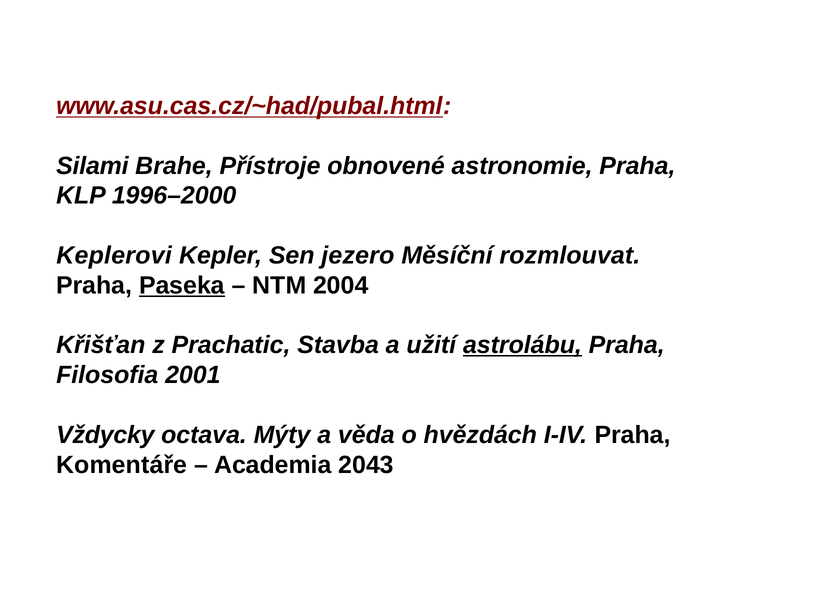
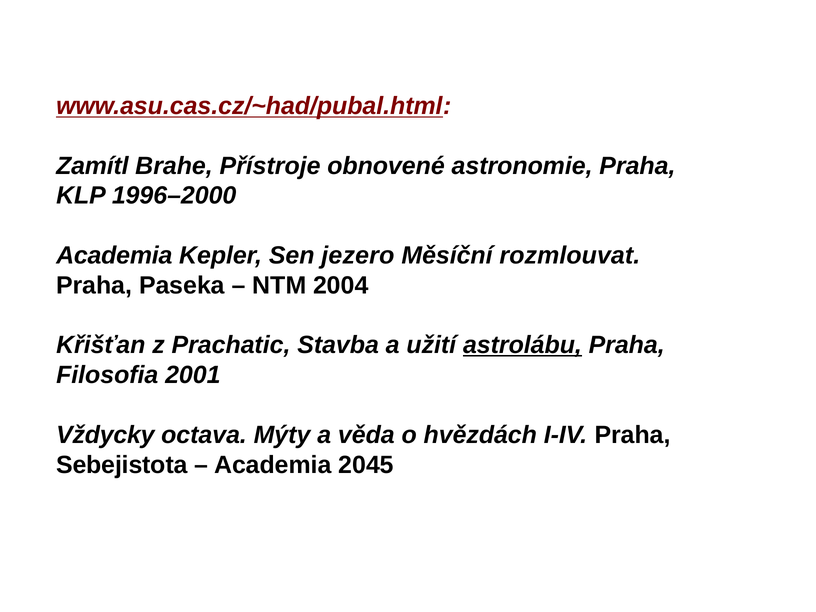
Silami: Silami -> Zamítl (92, 166)
Keplerovi: Keplerovi -> Academia (114, 256)
Paseka underline: present -> none (182, 285)
Komentáře: Komentáře -> Sebejistota (122, 465)
2043: 2043 -> 2045 (366, 465)
